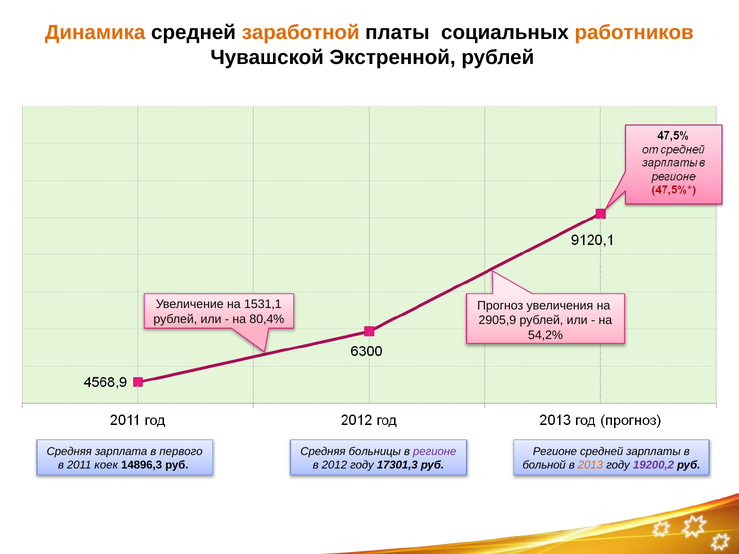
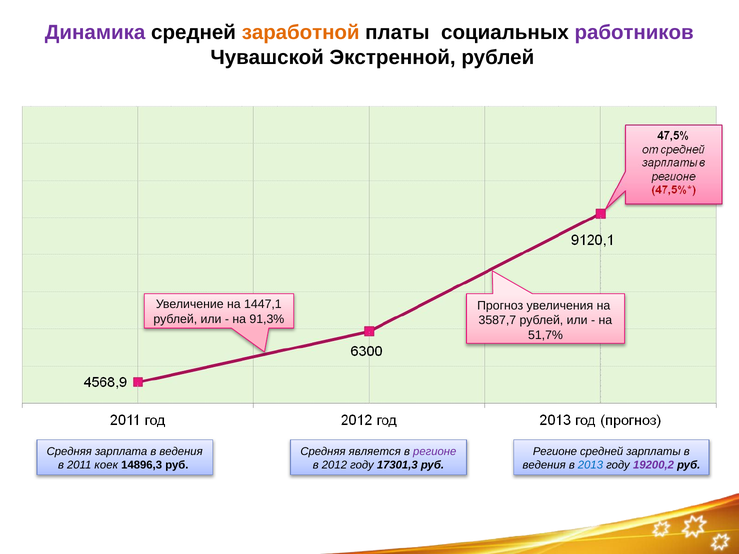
Динамика colour: orange -> purple (95, 33)
работников colour: orange -> purple (634, 33)
1531,1: 1531,1 -> 1447,1 (263, 304)
80,4%: 80,4% -> 91,3% (267, 319)
2905,9: 2905,9 -> 3587,7 (497, 320)
54,2%: 54,2% -> 51,7% (545, 335)
зарплата в первого: первого -> ведения (181, 451)
больницы: больницы -> является (375, 451)
больной: больной -> ведения (544, 465)
2013 colour: orange -> blue (590, 465)
